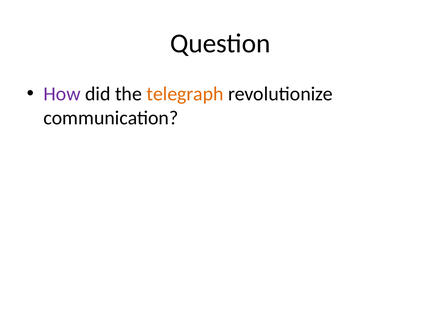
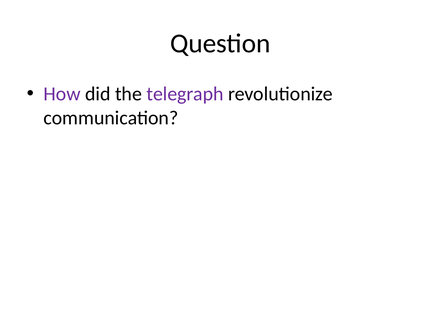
telegraph colour: orange -> purple (185, 94)
